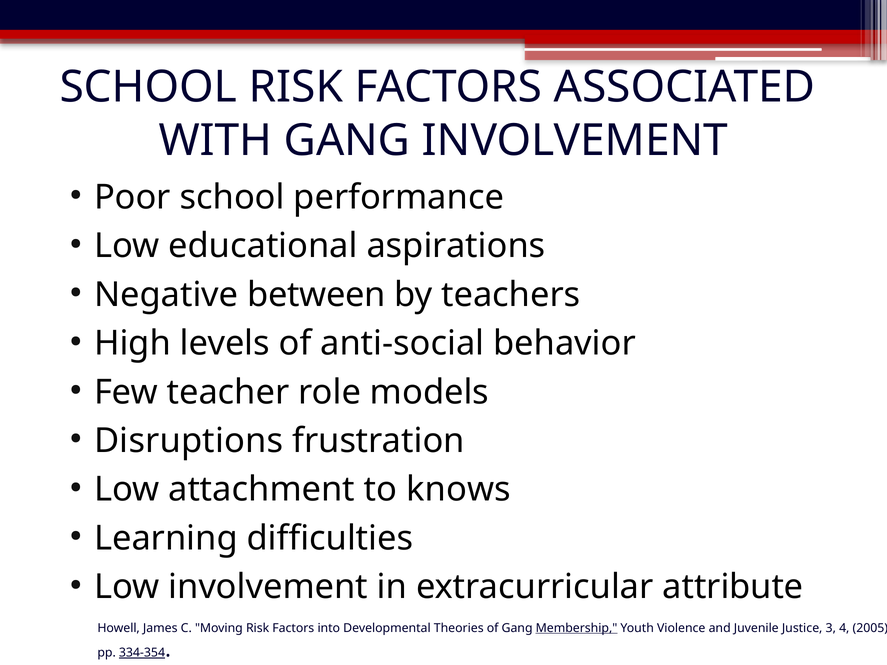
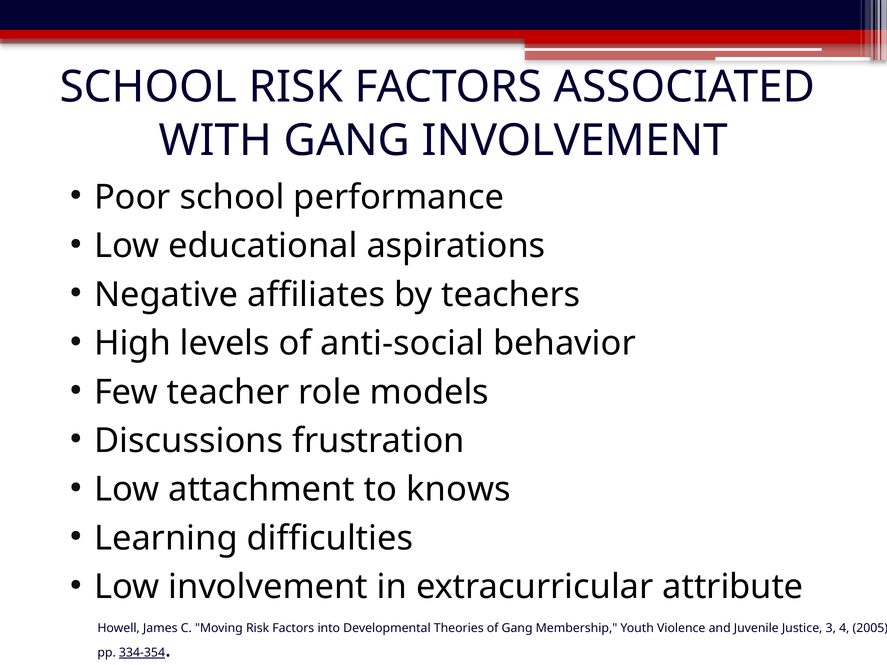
between: between -> affiliates (316, 295)
Disruptions: Disruptions -> Discussions (189, 441)
Membership underline: present -> none (577, 628)
